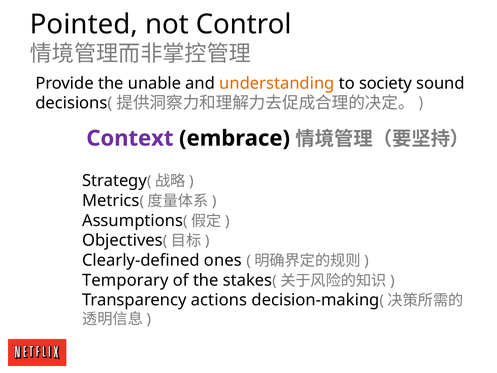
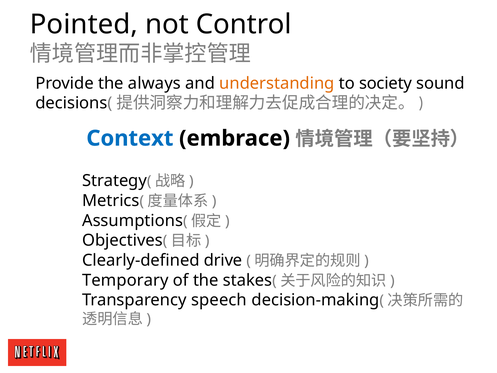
unable: unable -> always (154, 83)
Context colour: purple -> blue (130, 138)
ones: ones -> drive (223, 260)
actions: actions -> speech (219, 300)
